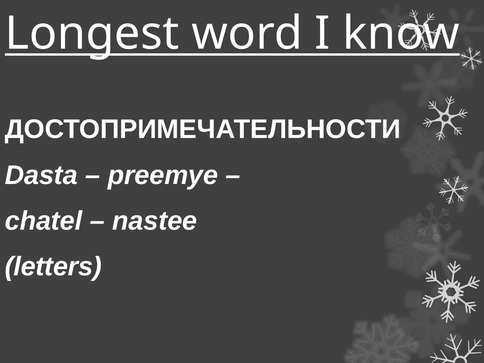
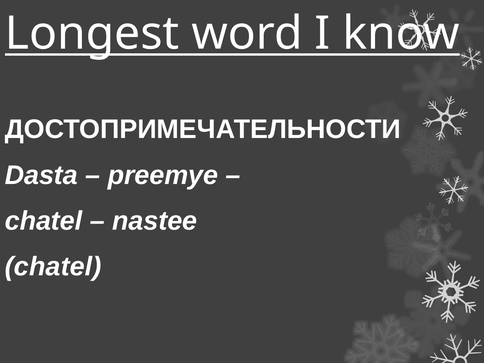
letters: letters -> chatel (53, 267)
